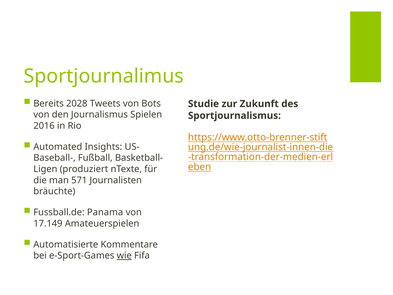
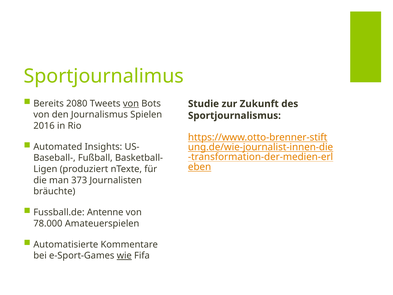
2028: 2028 -> 2080 (77, 103)
von underline: none -> present (131, 103)
571: 571 -> 373 (79, 180)
Panama: Panama -> Antenne (105, 212)
17.149: 17.149 -> 78.000 (48, 223)
